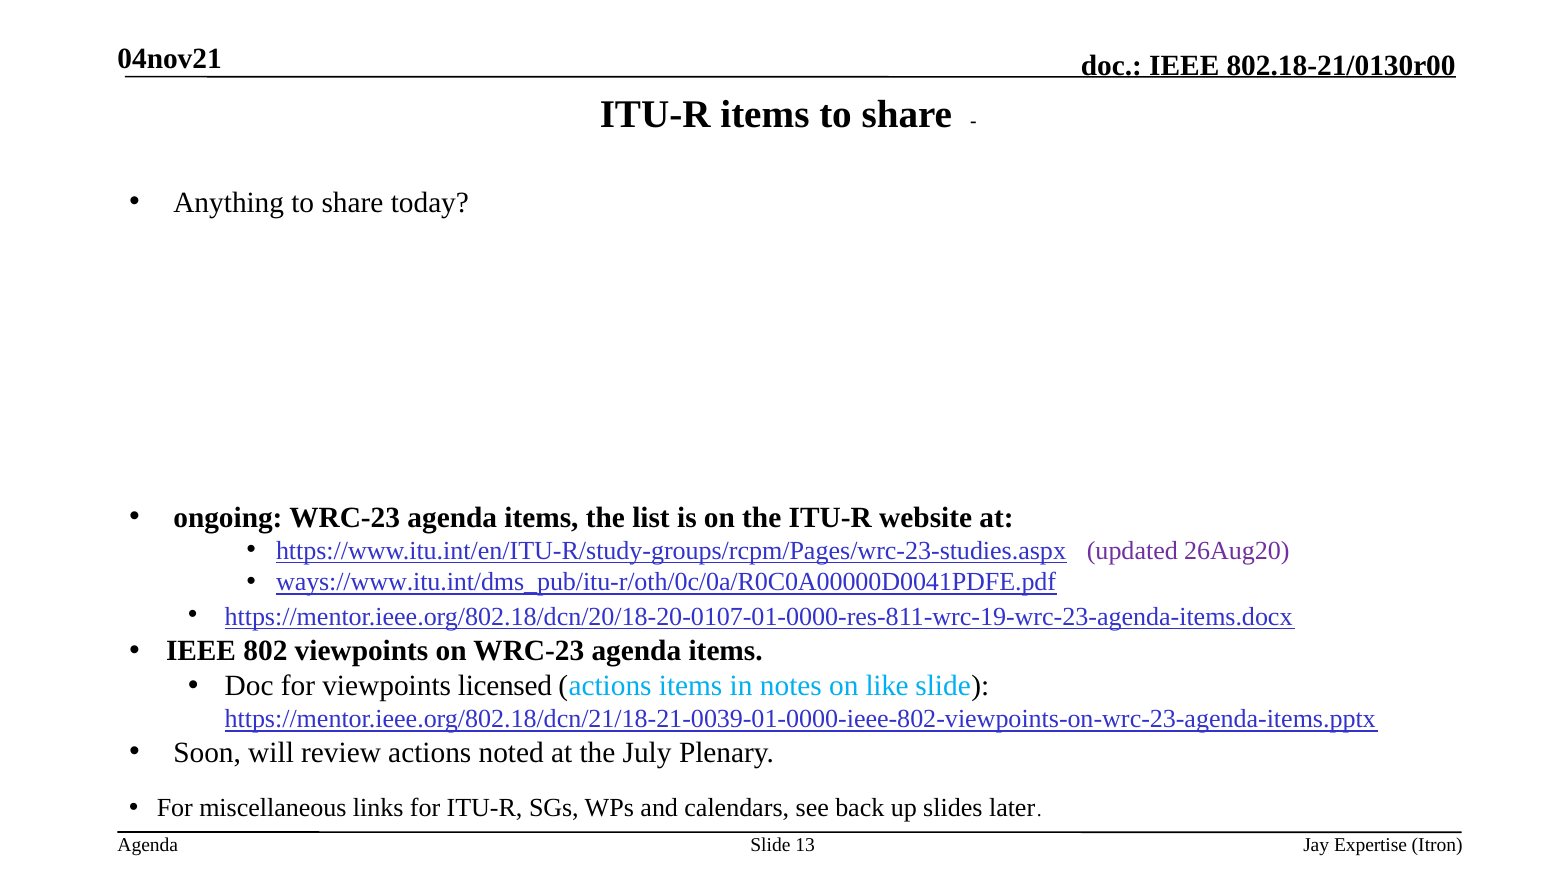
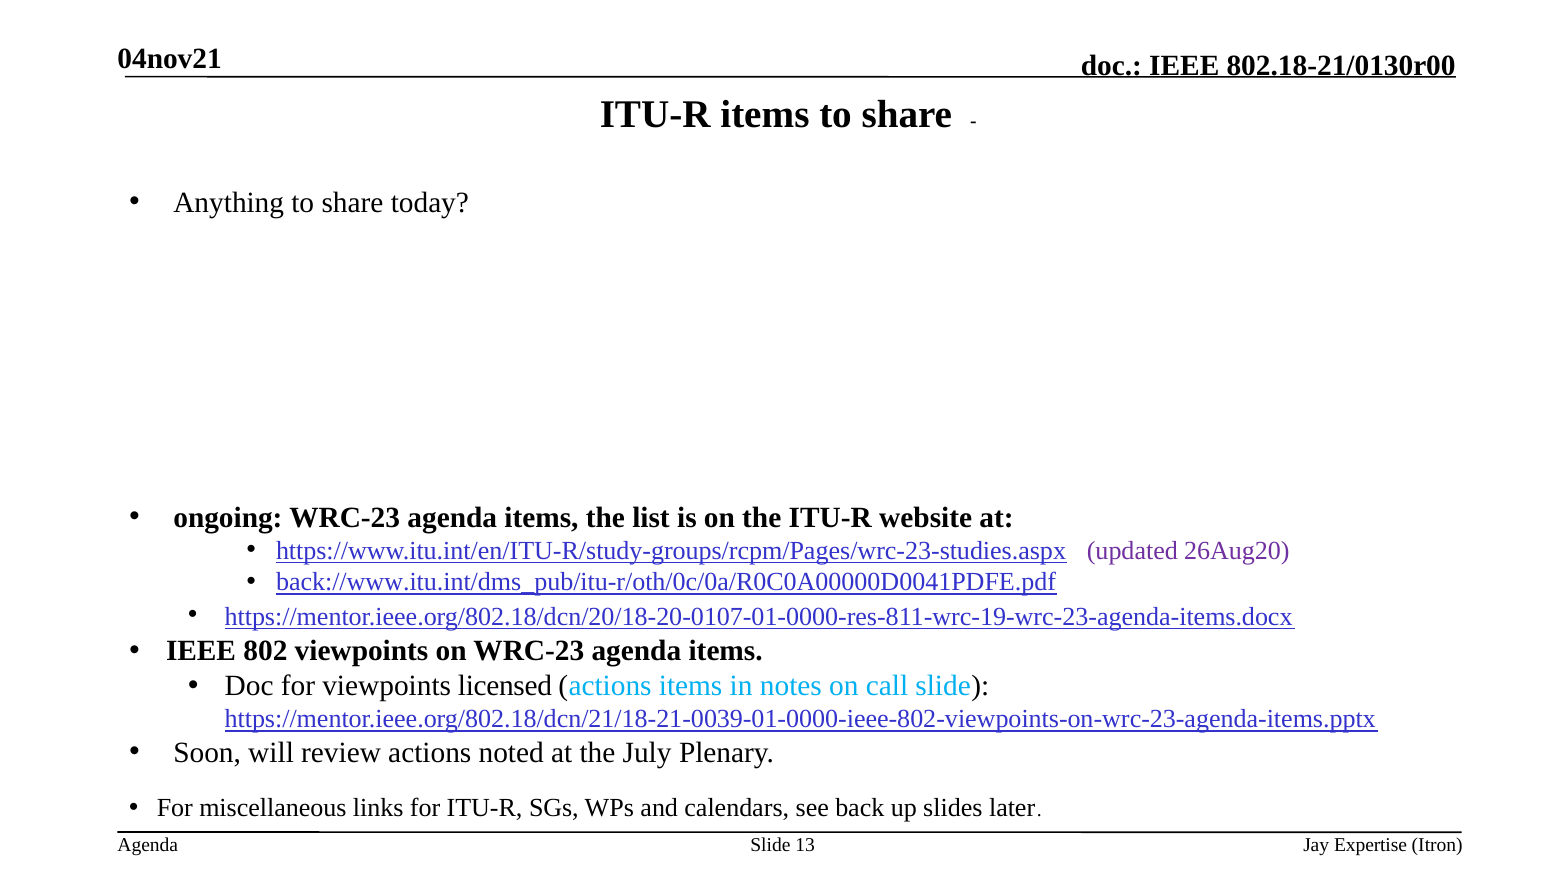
ways://www.itu.int/dms_pub/itu-r/oth/0c/0a/R0C0A00000D0041PDFE.pdf: ways://www.itu.int/dms_pub/itu-r/oth/0c/0a/R0C0A00000D0041PDFE.pdf -> back://www.itu.int/dms_pub/itu-r/oth/0c/0a/R0C0A00000D0041PDFE.pdf (666, 582)
like: like -> call (887, 686)
